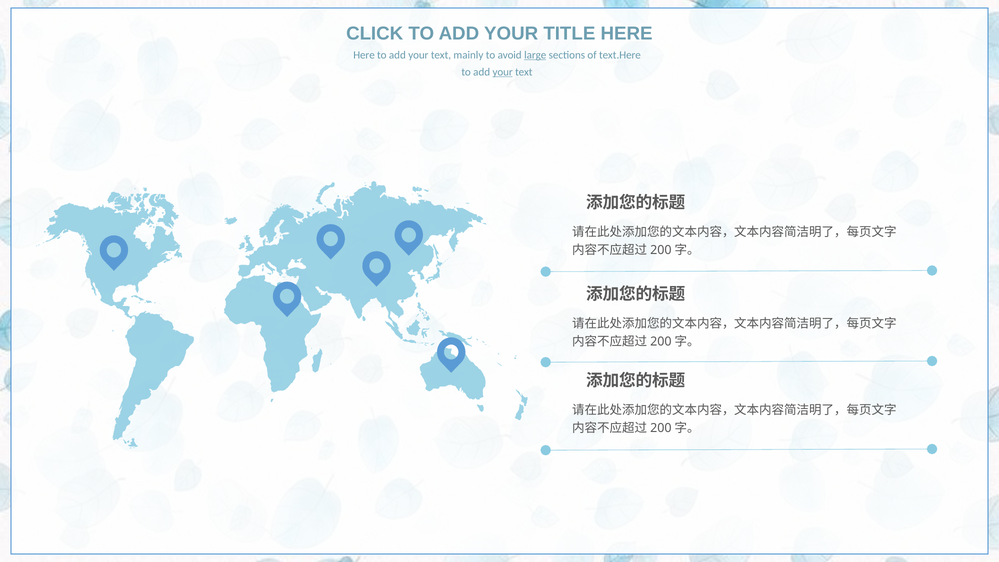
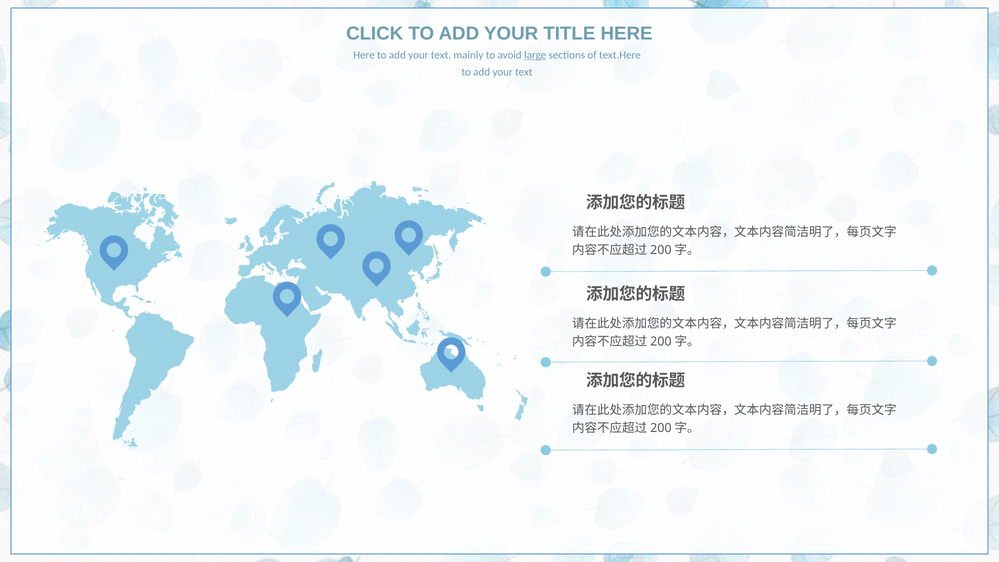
your underline: present -> none (503, 72)
